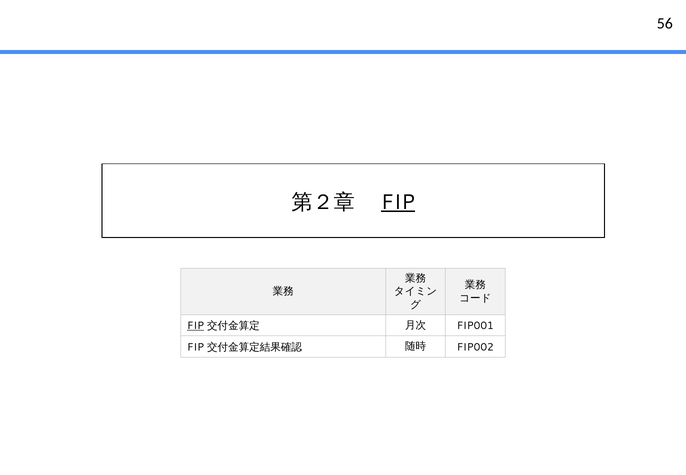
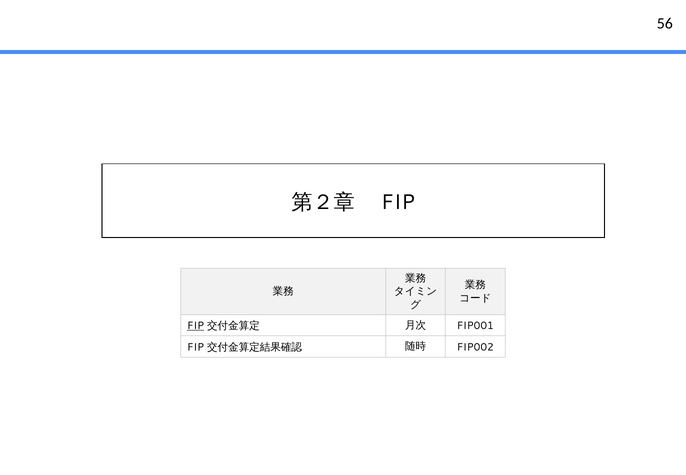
FIP underline: present -> none (398, 202)
